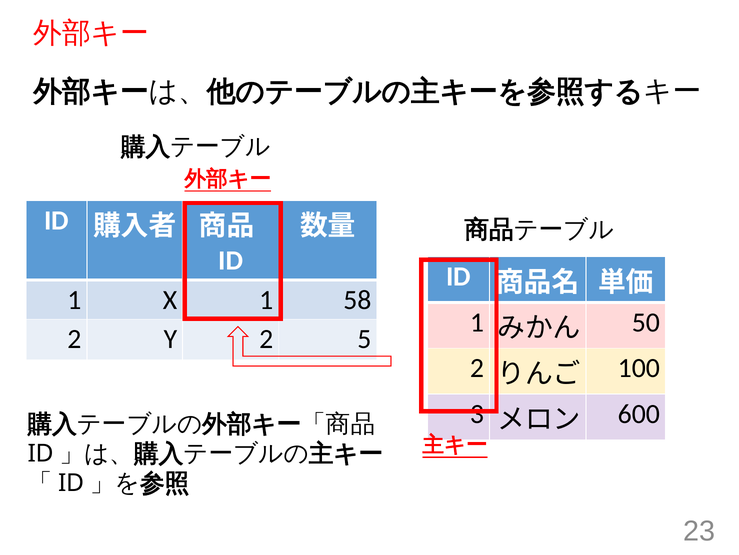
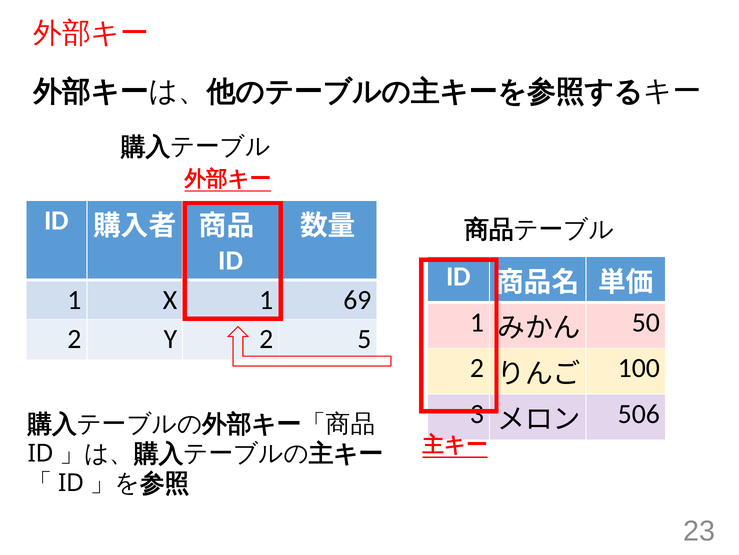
58: 58 -> 69 (357, 300)
600: 600 -> 506 (639, 413)
